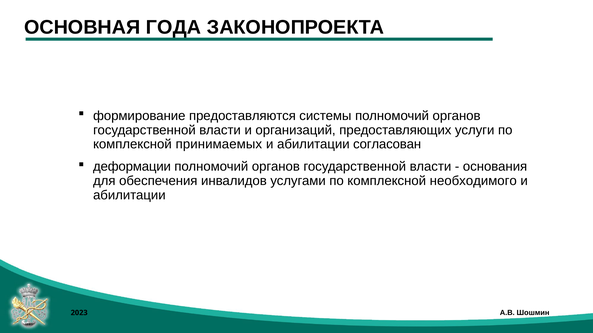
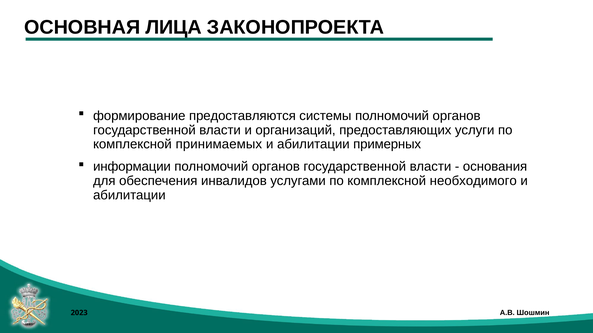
ГОДА: ГОДА -> ЛИЦА (174, 27)
согласован: согласован -> примерных (387, 144)
деформации: деформации -> информации (132, 167)
